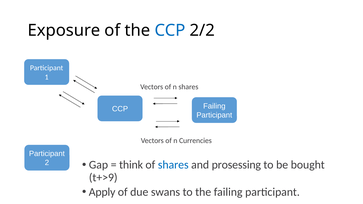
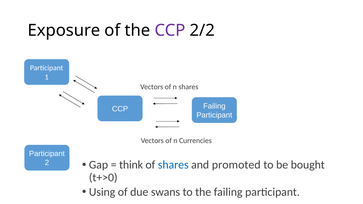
CCP colour: blue -> purple (170, 30)
prosessing: prosessing -> promoted (236, 165)
t+>9: t+>9 -> t+>0 (103, 178)
Apply: Apply -> Using (102, 192)
